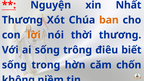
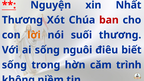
ban colour: orange -> red (109, 20)
thời: thời -> suối (81, 35)
trông: trông -> nguôi (78, 50)
chốn: chốn -> trình (129, 65)
